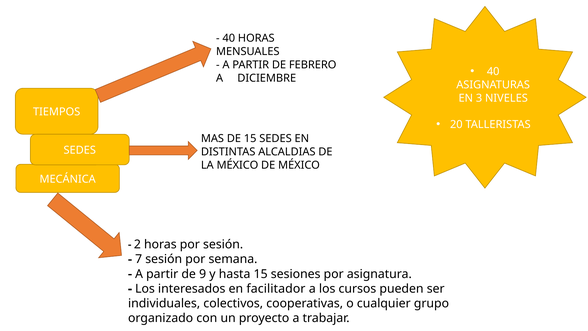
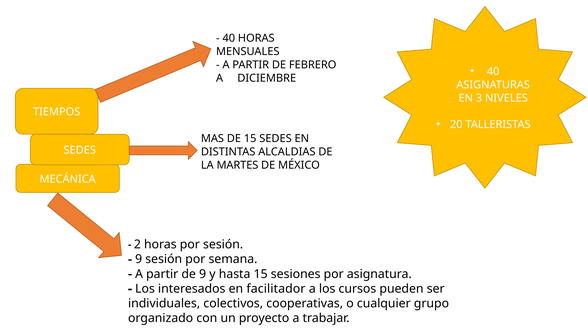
LA MÉXICO: MÉXICO -> MARTES (237, 165)
7: 7 -> 9 (139, 259)
